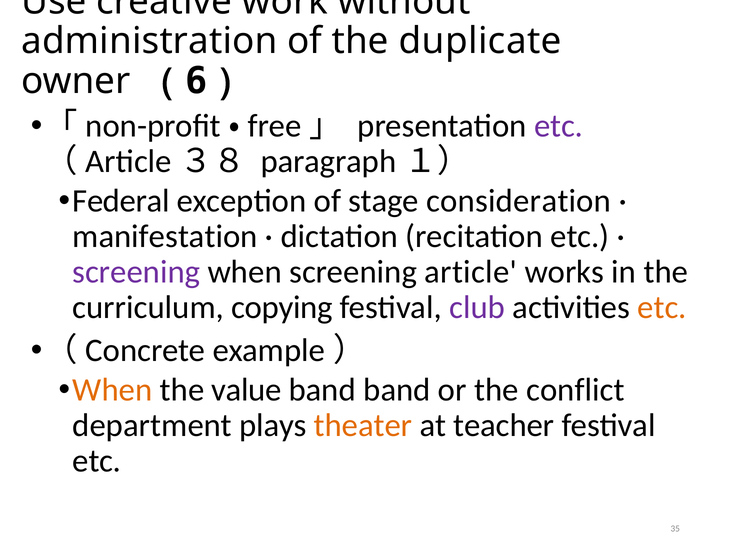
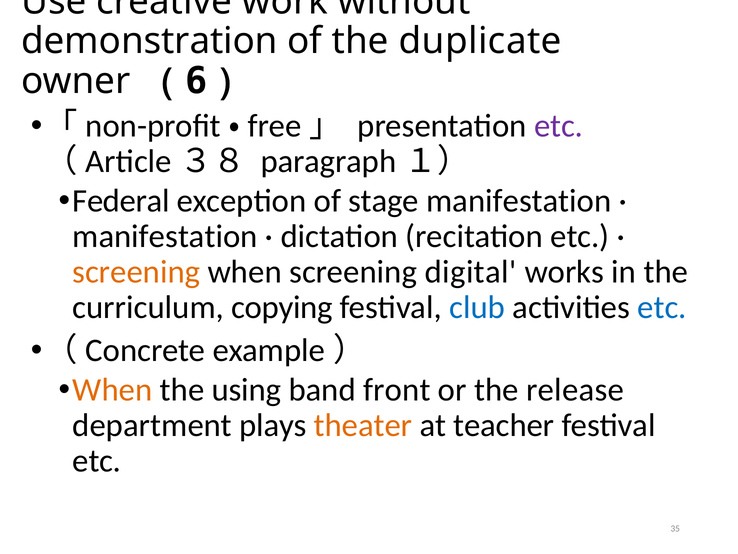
administration: administration -> demonstration (149, 41)
stage consideration: consideration -> manifestation (519, 201)
screening colour: purple -> orange (136, 272)
article: article -> digital (471, 272)
club colour: purple -> blue (477, 307)
etc colour: orange -> blue (662, 307)
value: value -> using (246, 390)
band band: band -> front (397, 390)
conflict: conflict -> release (575, 390)
